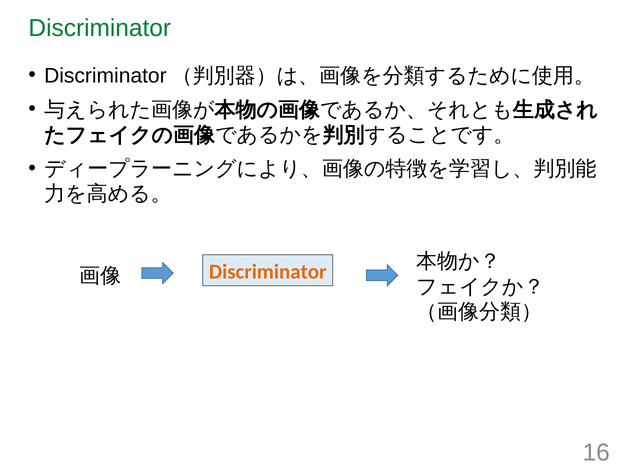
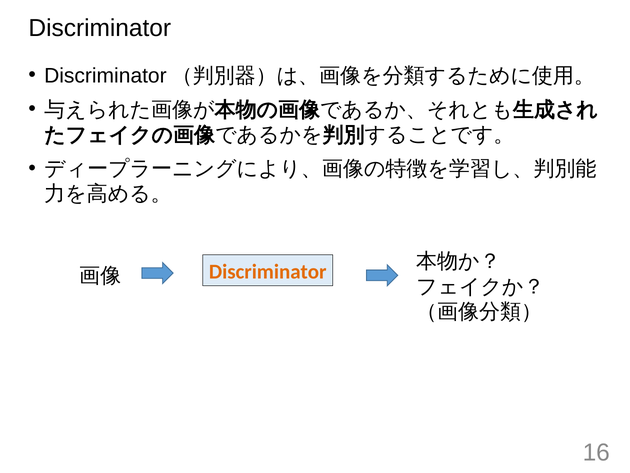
Discriminator colour: green -> black (100, 28)
